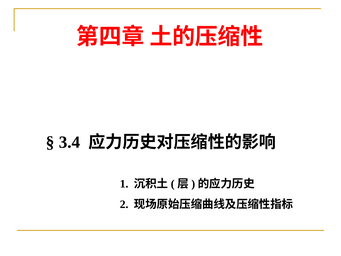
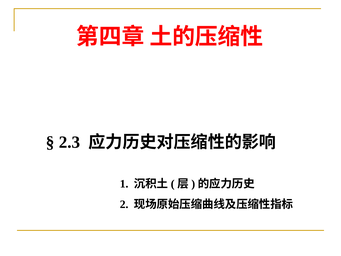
3.4: 3.4 -> 2.3 (69, 142)
